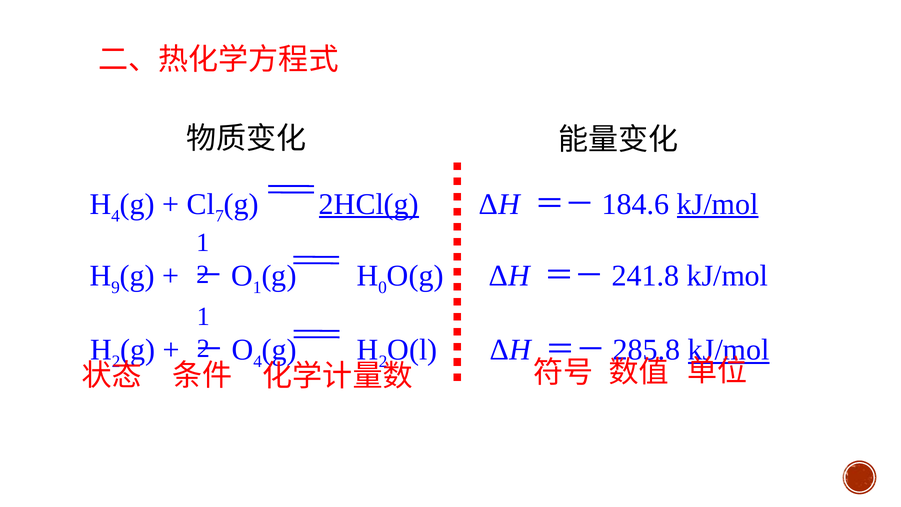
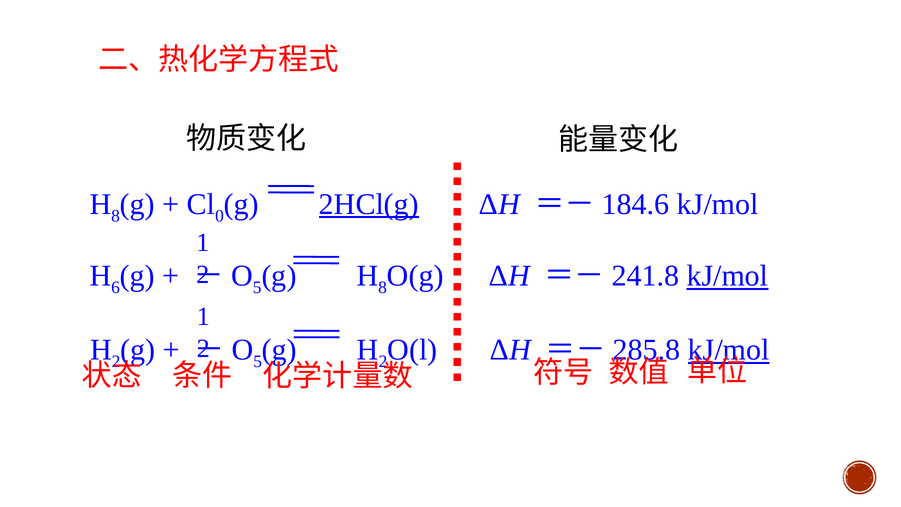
4: 4 -> 8 (116, 216)
7: 7 -> 0 (219, 216)
kJ/mol underline: present -> none (718, 204)
9: 9 -> 6 (116, 288)
1: 1 -> 5 (257, 288)
0: 0 -> 8 (383, 288)
kJ/mol underline: none -> present (728, 276)
4: 4 -> 5 (258, 362)
